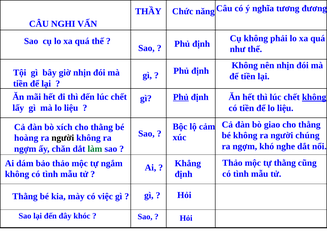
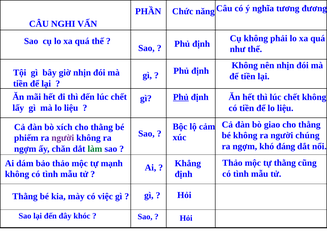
THẦY: THẦY -> PHẦN (148, 11)
không underline: present -> none (314, 97)
hoàng: hoàng -> phiếm (26, 138)
người colour: black -> purple (63, 138)
nghe: nghe -> đáng (286, 146)
ngắm: ngắm -> mạnh (112, 164)
